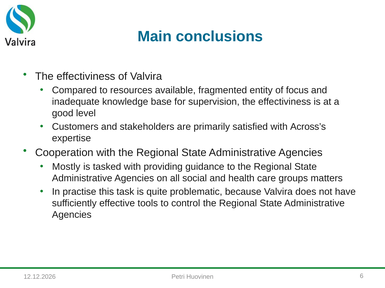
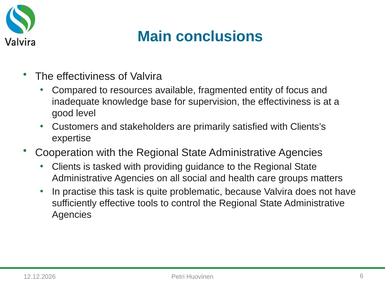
Across’s: Across’s -> Clients’s (308, 127)
Mostly: Mostly -> Clients (66, 167)
